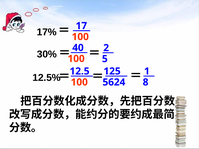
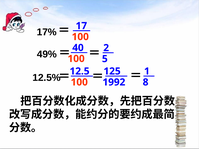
30%: 30% -> 49% (47, 54)
5624: 5624 -> 1992 (114, 82)
